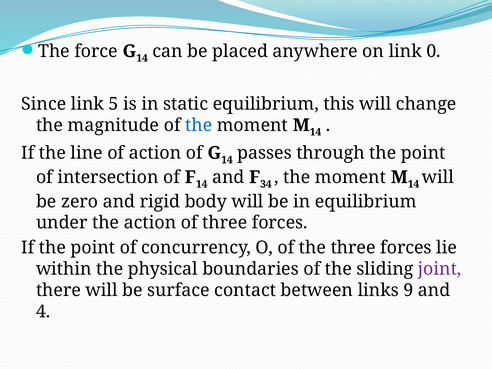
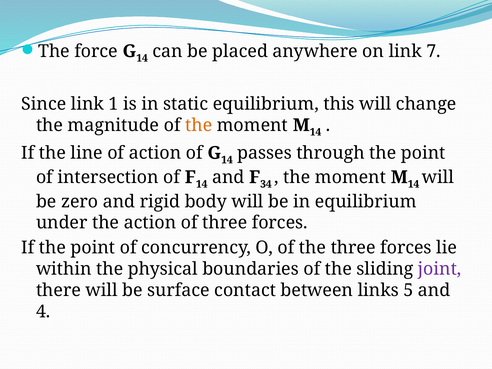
0: 0 -> 7 (434, 51)
5: 5 -> 1 (113, 104)
the colour: blue -> orange (199, 125)
9: 9 -> 5 (408, 290)
